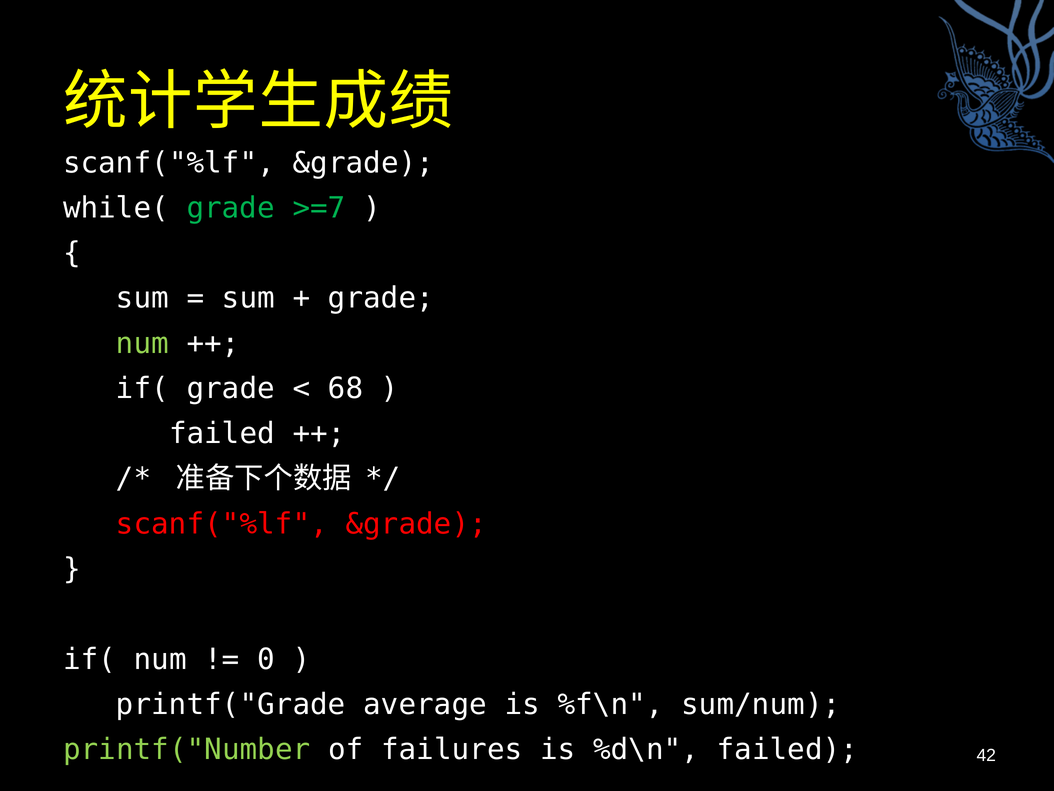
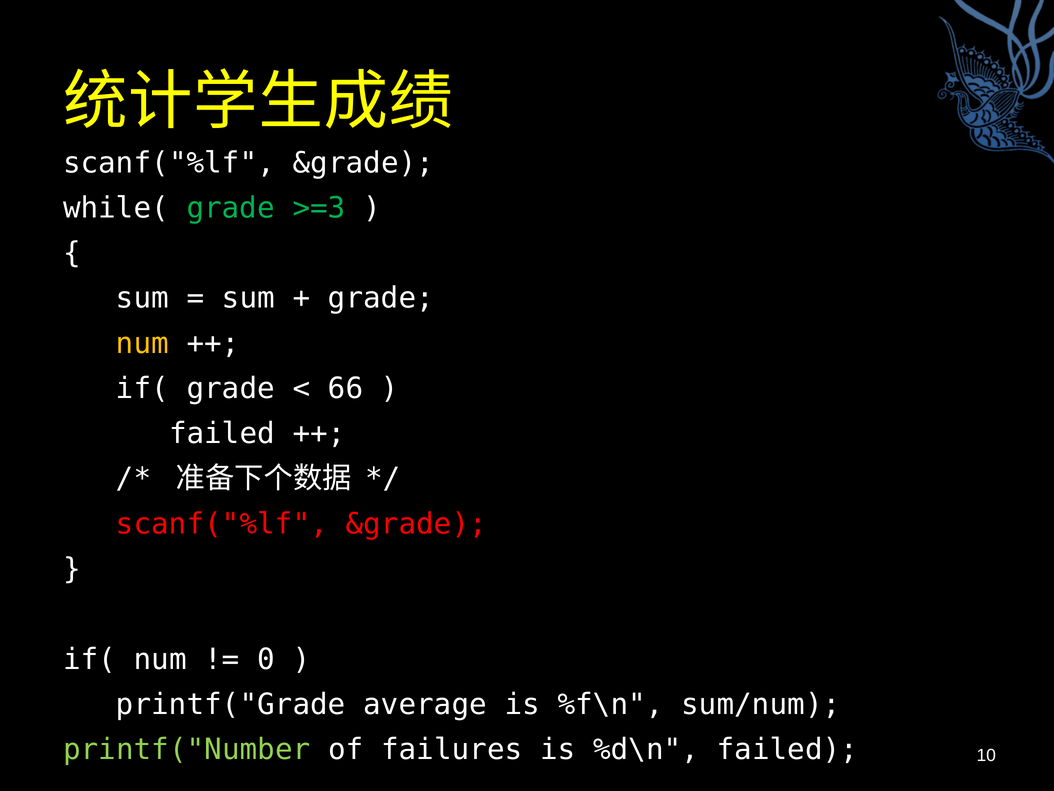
>=7: >=7 -> >=3 (319, 208)
num colour: light green -> yellow (142, 343)
68: 68 -> 66 (346, 388)
42: 42 -> 10 (986, 755)
